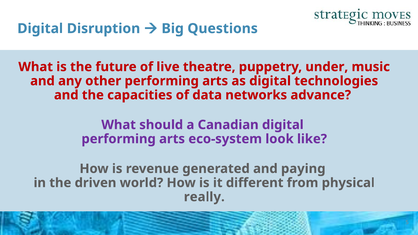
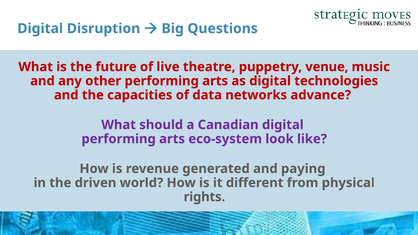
under: under -> venue (327, 67)
really: really -> rights (204, 197)
